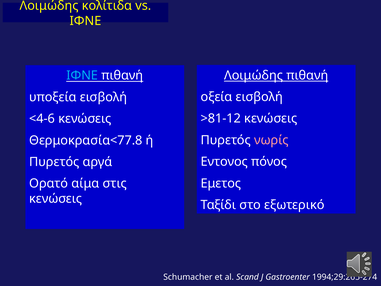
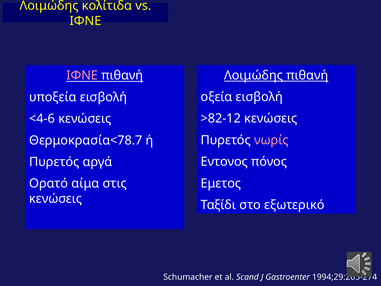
ΙΦΝΕ colour: light blue -> pink (82, 75)
>81-12: >81-12 -> >82-12 (221, 118)
Θερμοκρασία<77.8: Θερμοκρασία<77.8 -> Θερμοκρασία<78.7 (86, 140)
